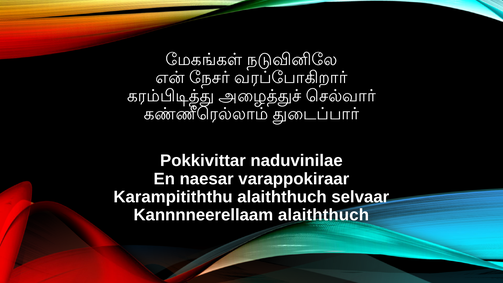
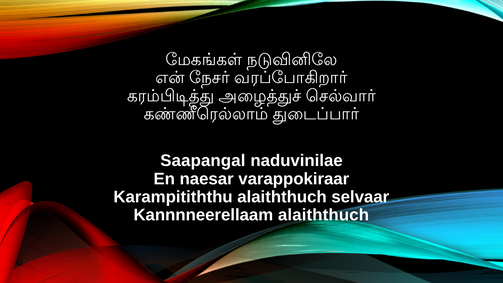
Pokkivittar: Pokkivittar -> Saapangal (203, 161)
